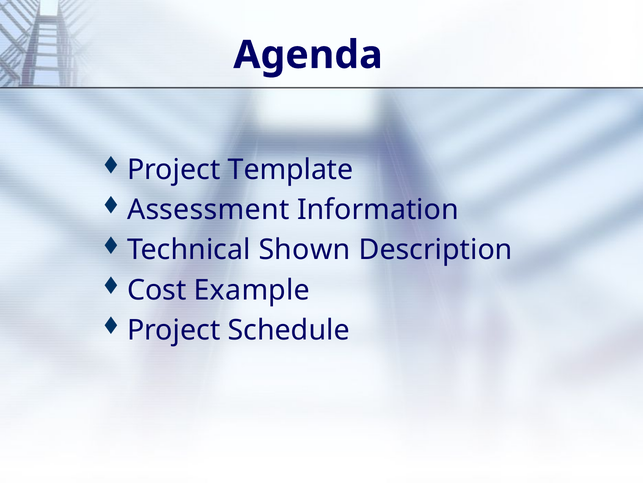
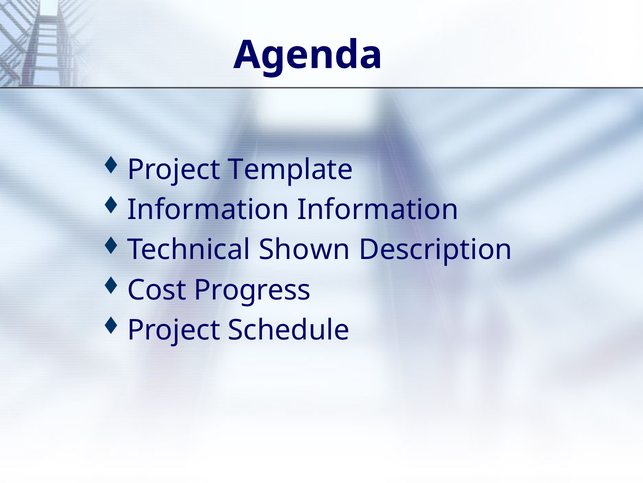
Assessment: Assessment -> Information (208, 210)
Example: Example -> Progress (252, 290)
